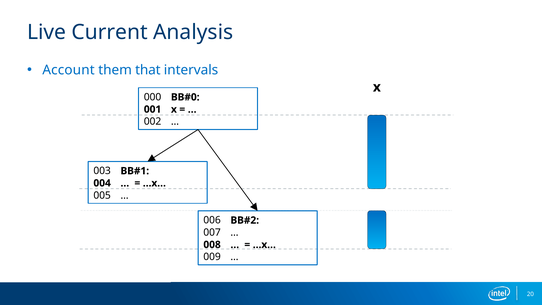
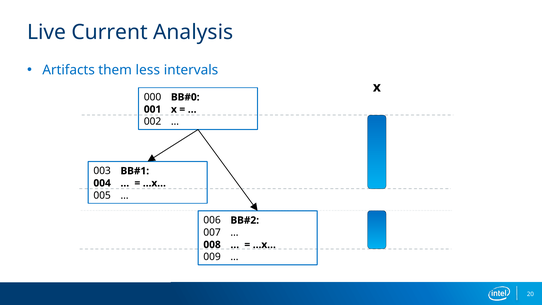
Account: Account -> Artifacts (69, 70)
that: that -> less (148, 70)
